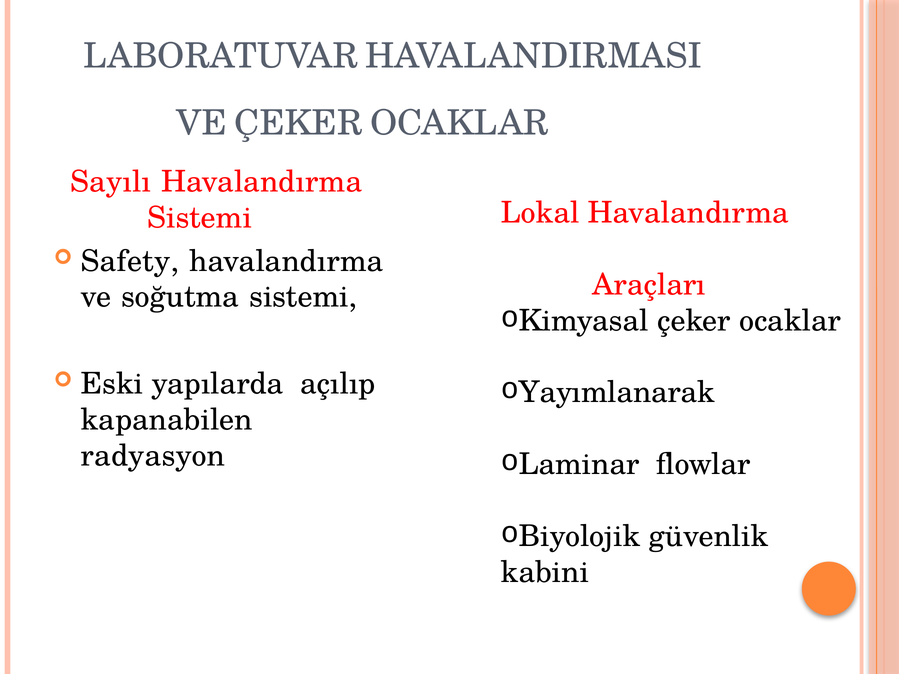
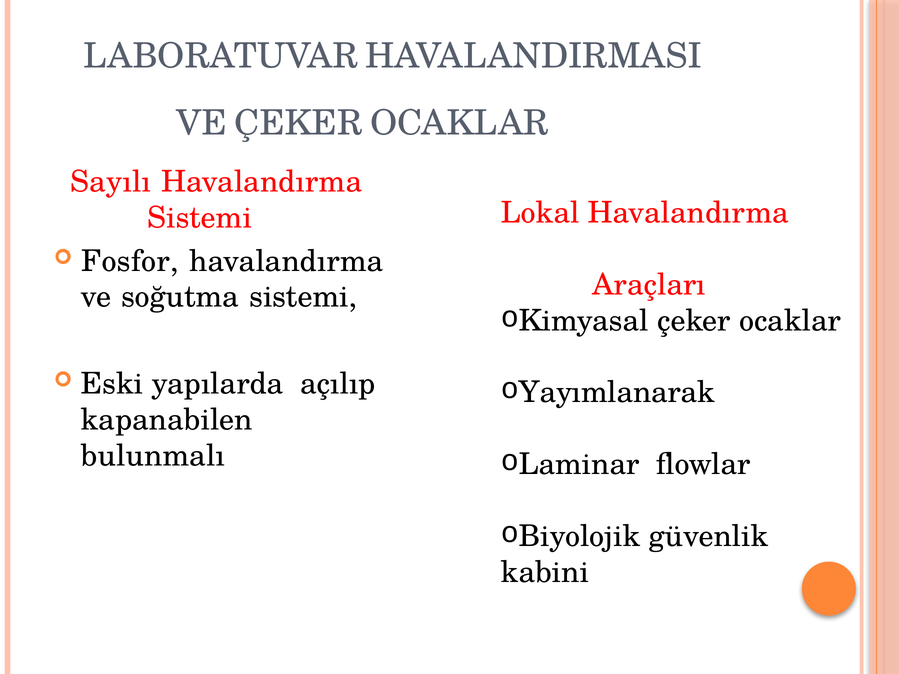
Safety: Safety -> Fosfor (130, 261)
radyasyon: radyasyon -> bulunmalı (153, 456)
